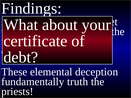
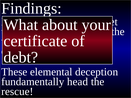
truth: truth -> head (78, 82)
priests: priests -> rescue (17, 92)
